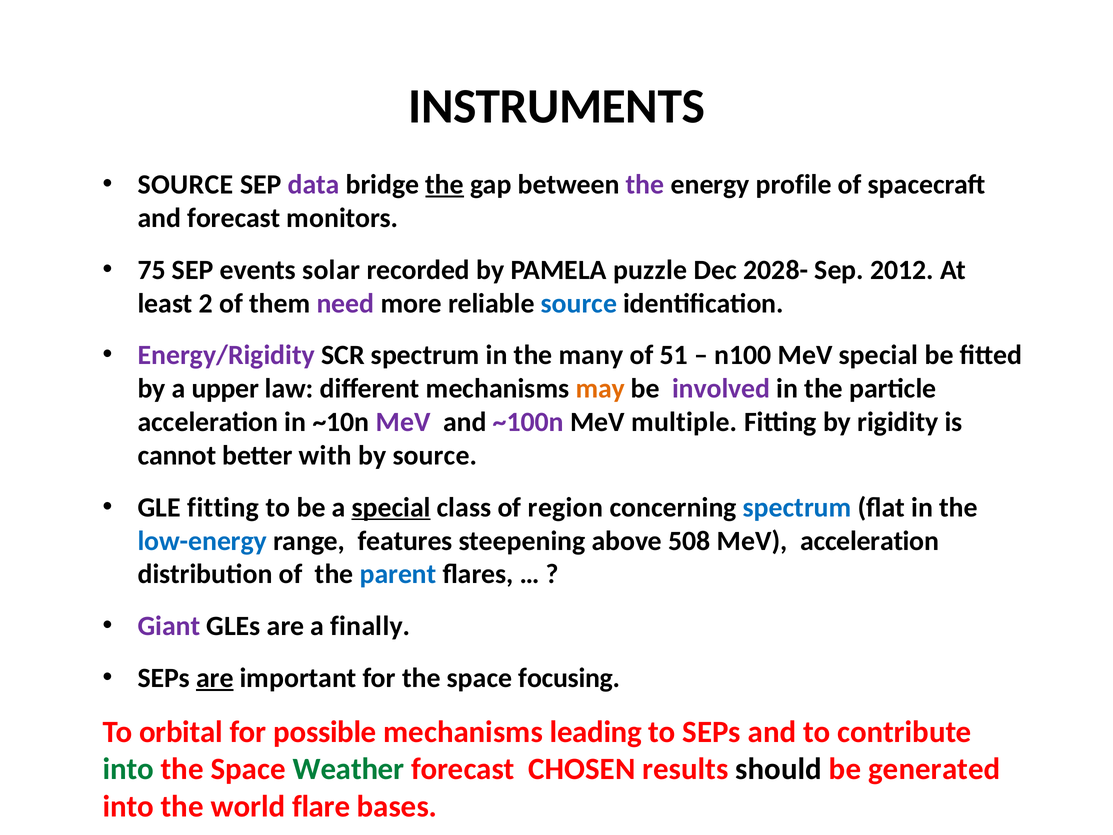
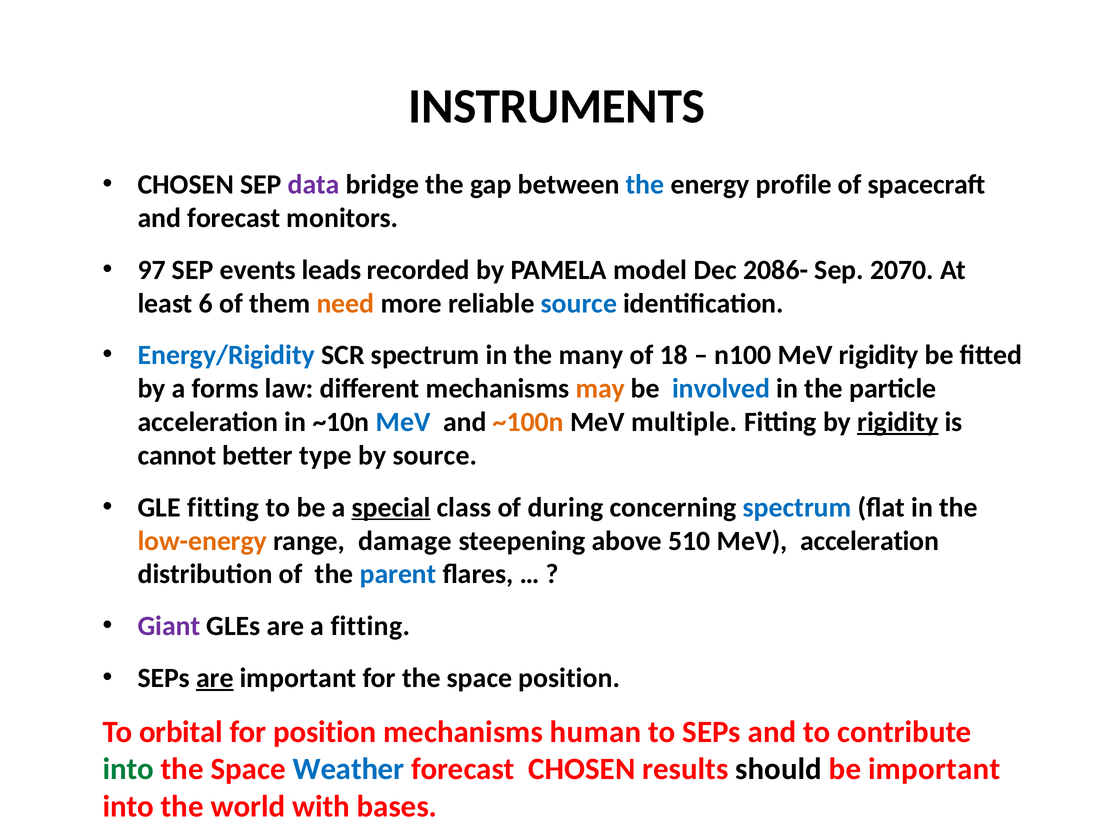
SOURCE: SOURCE -> CHOSEN (186, 185)
the underline: present -> none (445, 185)
the colour: purple -> blue (645, 185)
75: 75 -> 97 (152, 270)
solar: solar -> leads (331, 270)
puzzle: puzzle -> model (650, 270)
2028-: 2028- -> 2086- (776, 270)
2012: 2012 -> 2070 (902, 270)
2: 2 -> 6 (206, 303)
need colour: purple -> orange (345, 303)
Energy/Rigidity colour: purple -> blue (226, 355)
51: 51 -> 18 (674, 355)
MeV special: special -> rigidity (879, 355)
upper: upper -> forms (225, 389)
involved colour: purple -> blue (721, 389)
MeV colour: purple -> blue (403, 422)
~100n colour: purple -> orange (528, 422)
rigidity underline: none -> present (898, 422)
with: with -> type (325, 455)
region: region -> during (565, 507)
low-energy colour: blue -> orange (202, 541)
features: features -> damage (405, 541)
508: 508 -> 510 (689, 541)
a finally: finally -> fitting (370, 626)
space focusing: focusing -> position (569, 678)
for possible: possible -> position (325, 732)
leading: leading -> human (596, 732)
Weather colour: green -> blue (349, 769)
be generated: generated -> important (934, 769)
flare: flare -> with (321, 806)
